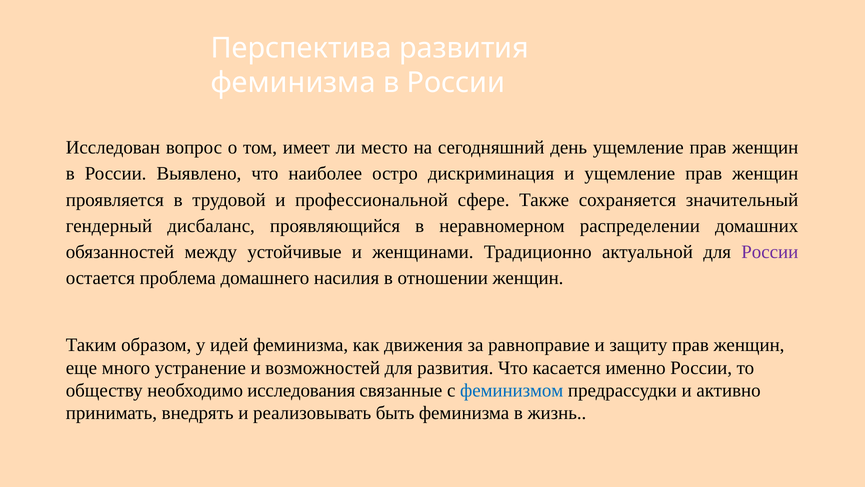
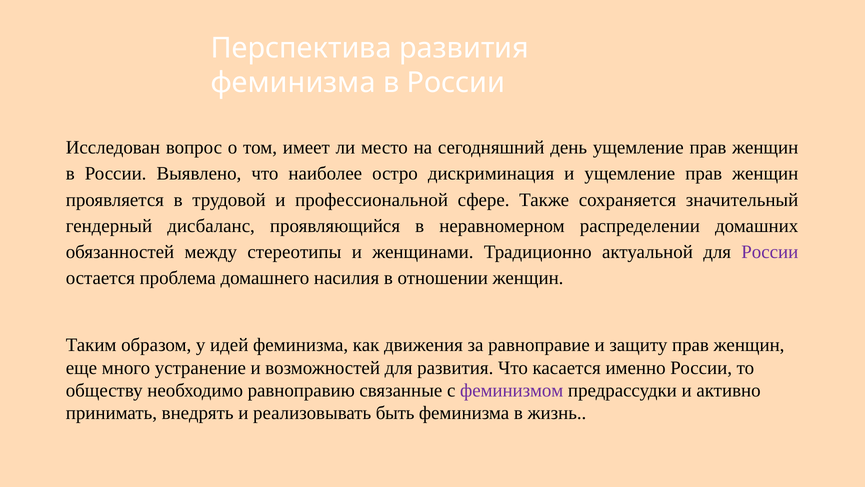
устойчивые: устойчивые -> стереотипы (294, 252)
исследования: исследования -> равноправию (301, 390)
феминизмом colour: blue -> purple (512, 390)
